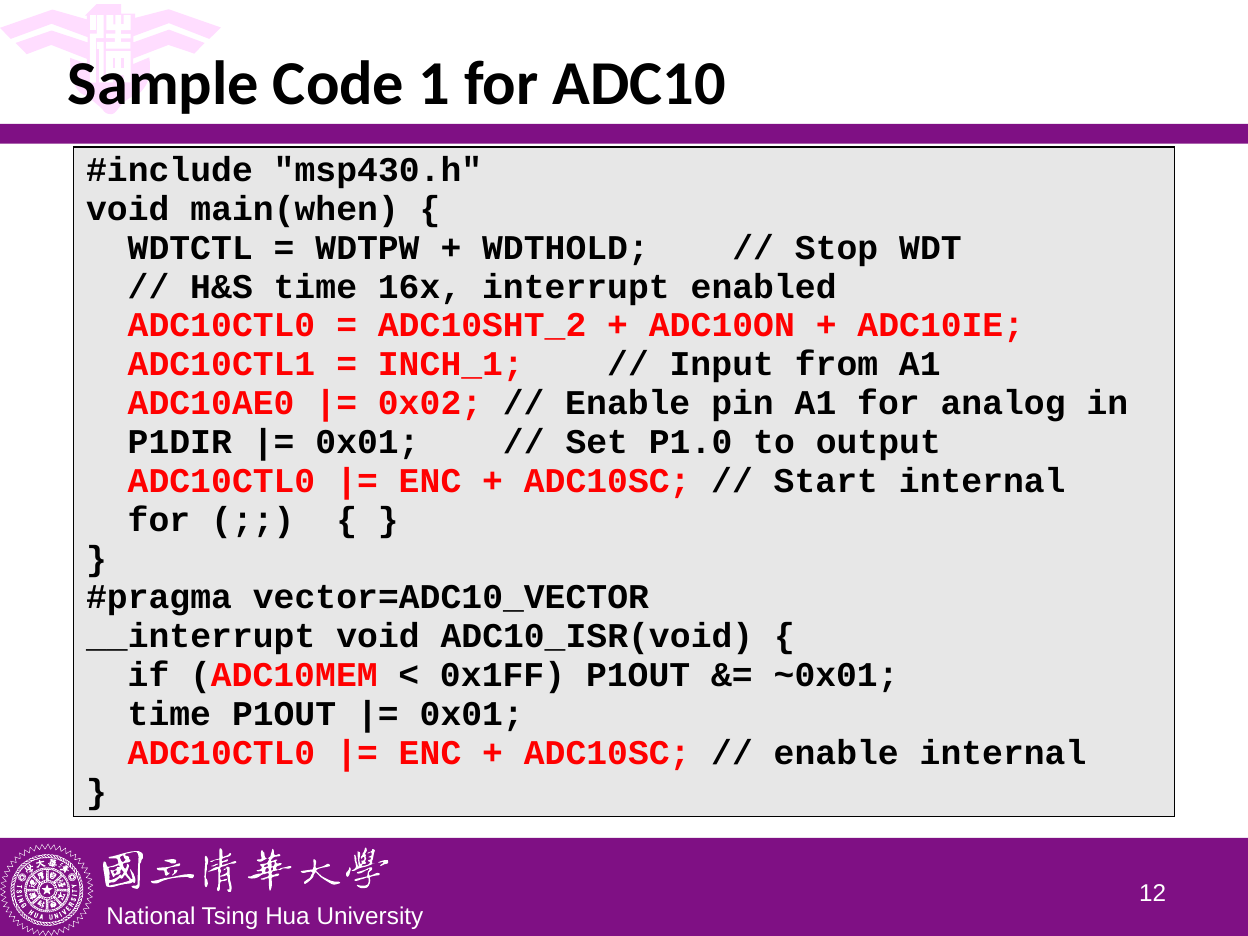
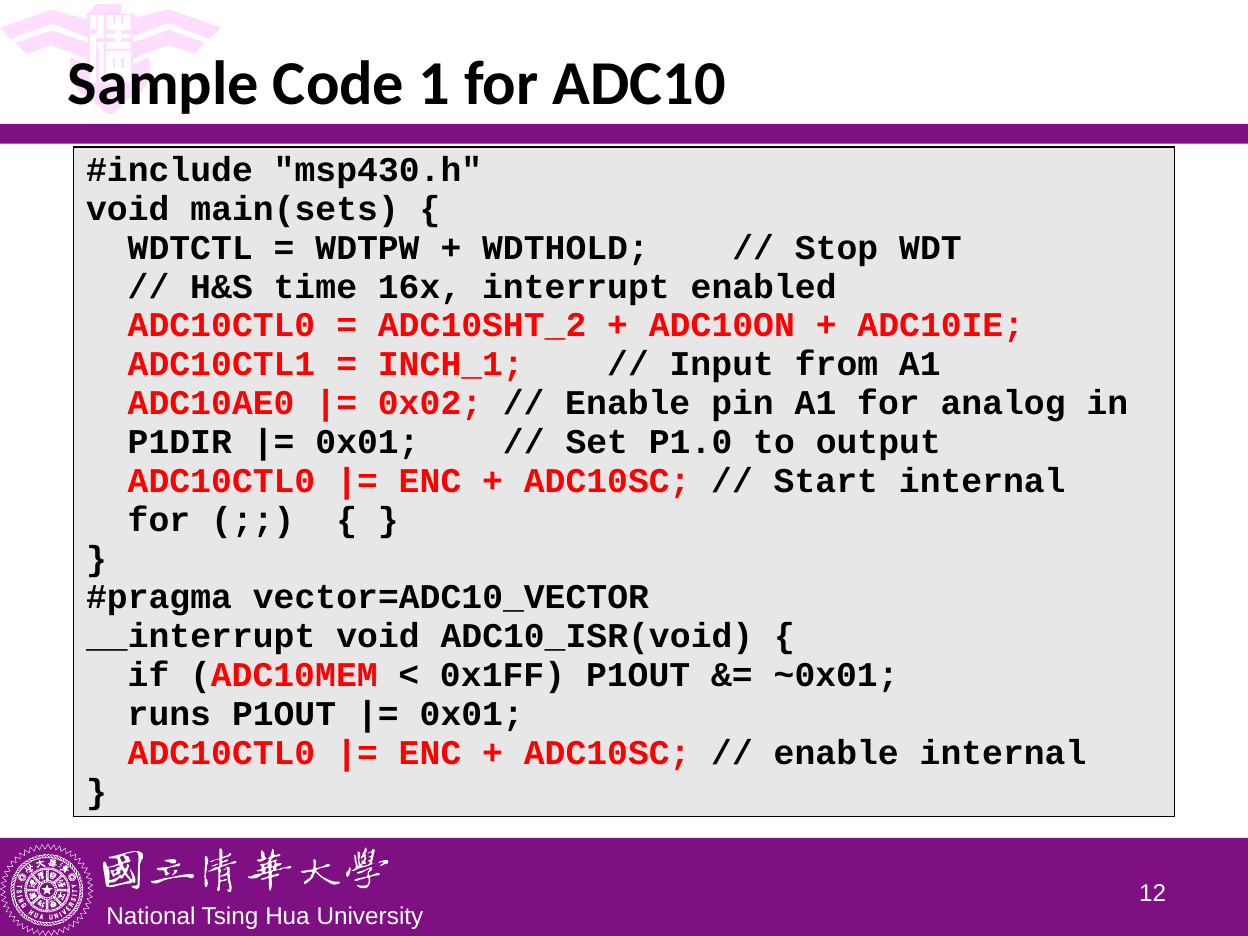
main(when: main(when -> main(sets (295, 209)
time: time -> runs (169, 714)
